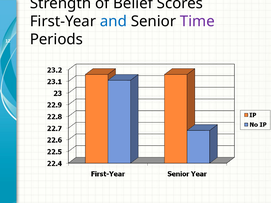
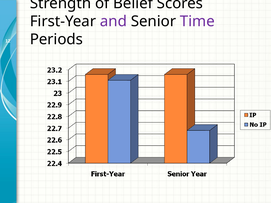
and colour: blue -> purple (113, 21)
